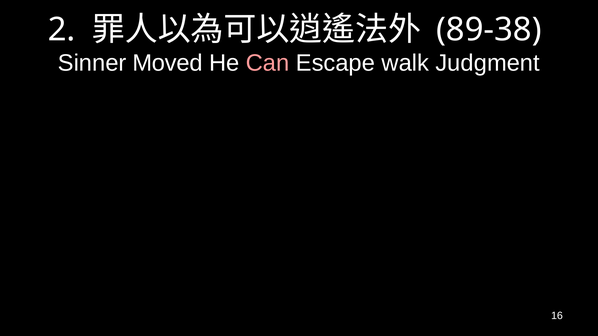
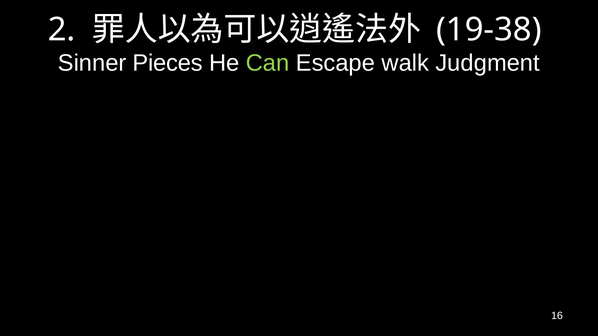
89-38: 89-38 -> 19-38 (489, 30)
Moved: Moved -> Pieces (168, 63)
Can colour: pink -> light green (268, 63)
